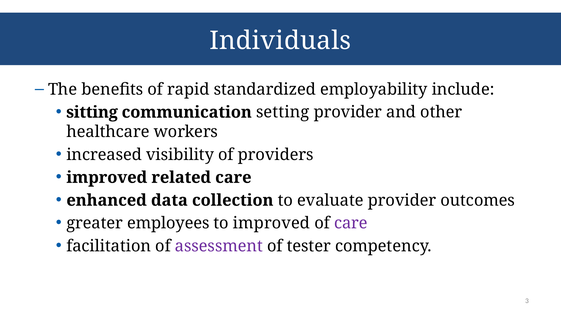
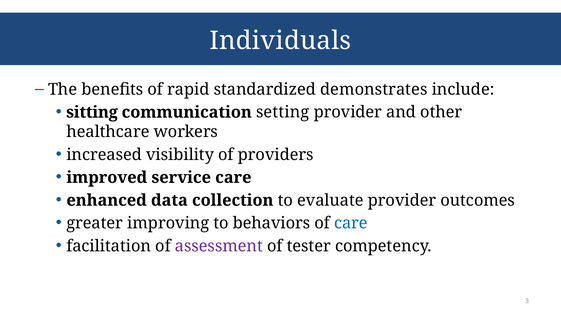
employability: employability -> demonstrates (374, 90)
related: related -> service (181, 178)
employees: employees -> improving (168, 224)
to improved: improved -> behaviors (272, 224)
care colour: purple -> blue (351, 224)
